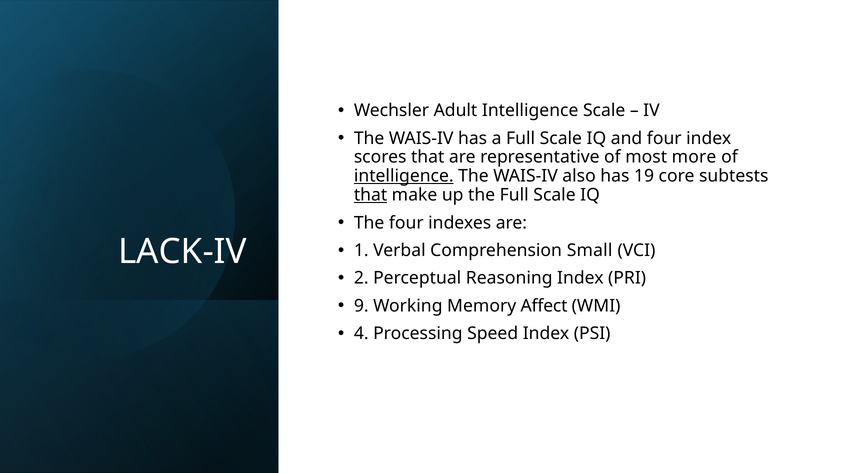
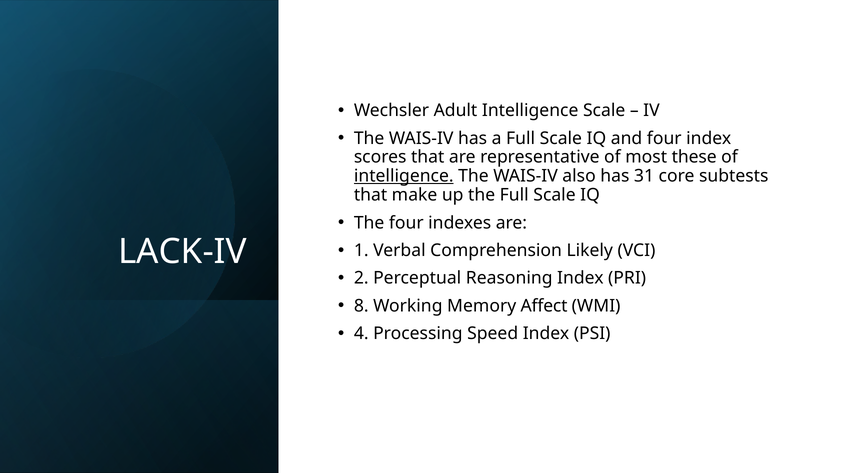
more: more -> these (694, 157)
19: 19 -> 31 (644, 176)
that underline: present -> none (371, 195)
Small: Small -> Likely (590, 251)
9: 9 -> 8 (361, 306)
